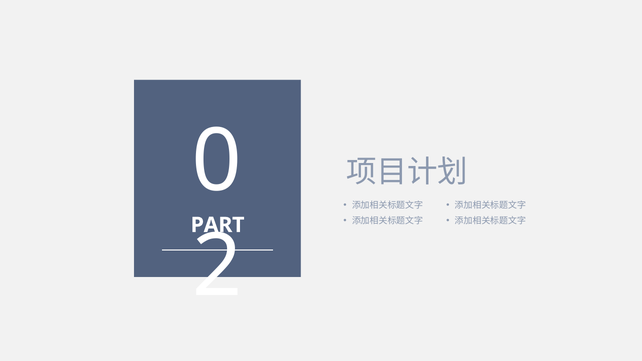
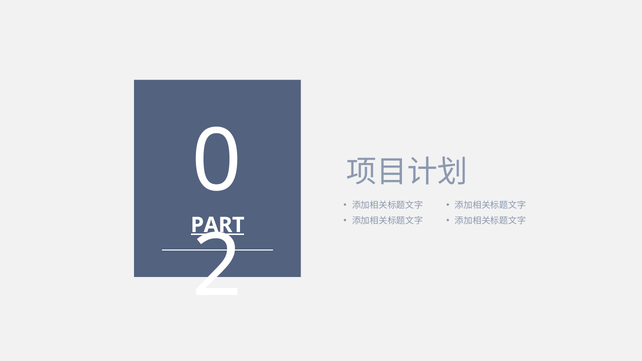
PART underline: none -> present (218, 225)
